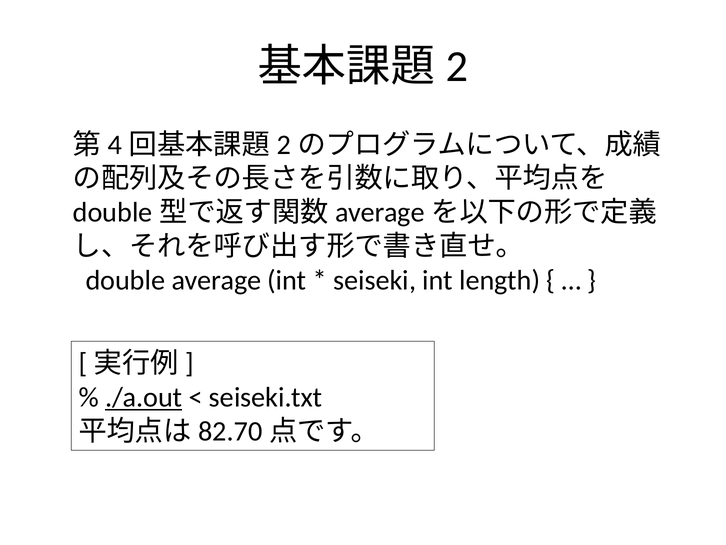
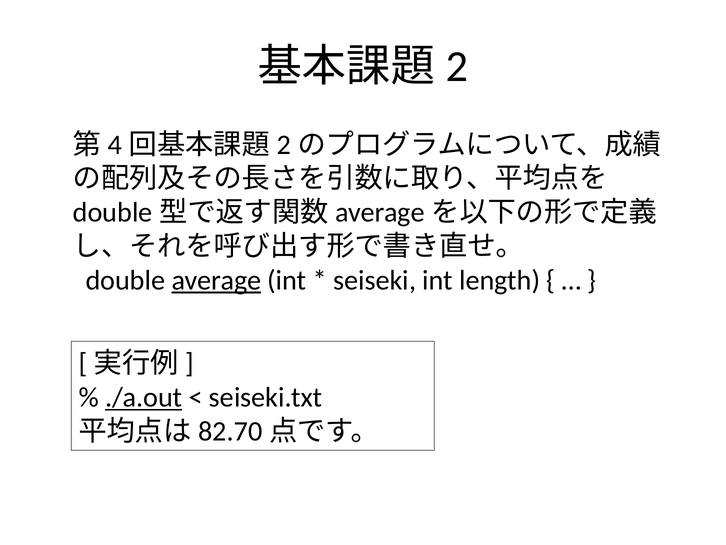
average underline: none -> present (216, 280)
